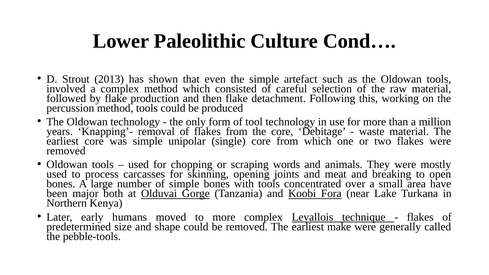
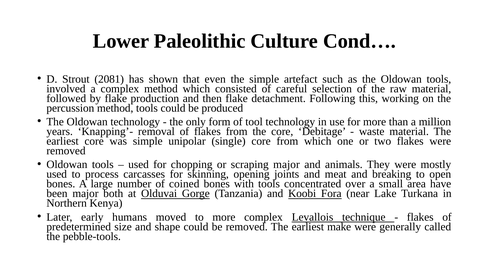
2013: 2013 -> 2081 (109, 79)
scraping words: words -> major (286, 165)
of simple: simple -> coined (184, 184)
